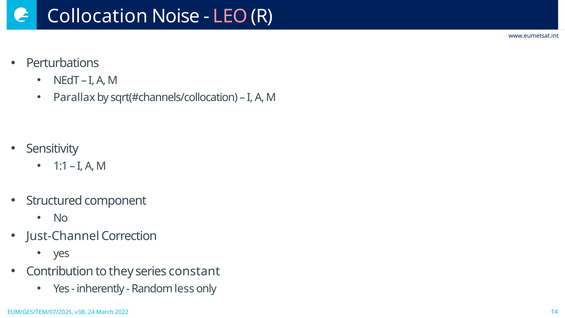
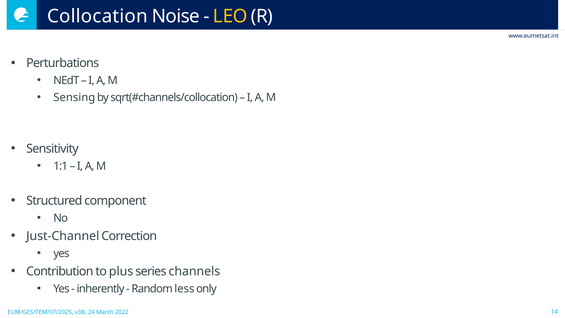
LEO colour: pink -> yellow (230, 16)
Parallax: Parallax -> Sensing (74, 97)
they: they -> plus (121, 271)
constant: constant -> channels (194, 271)
